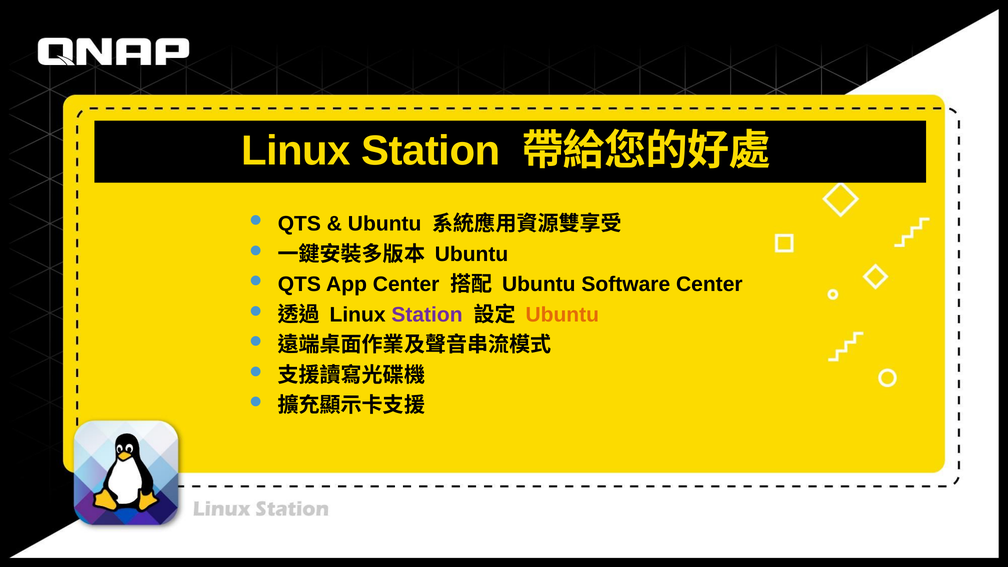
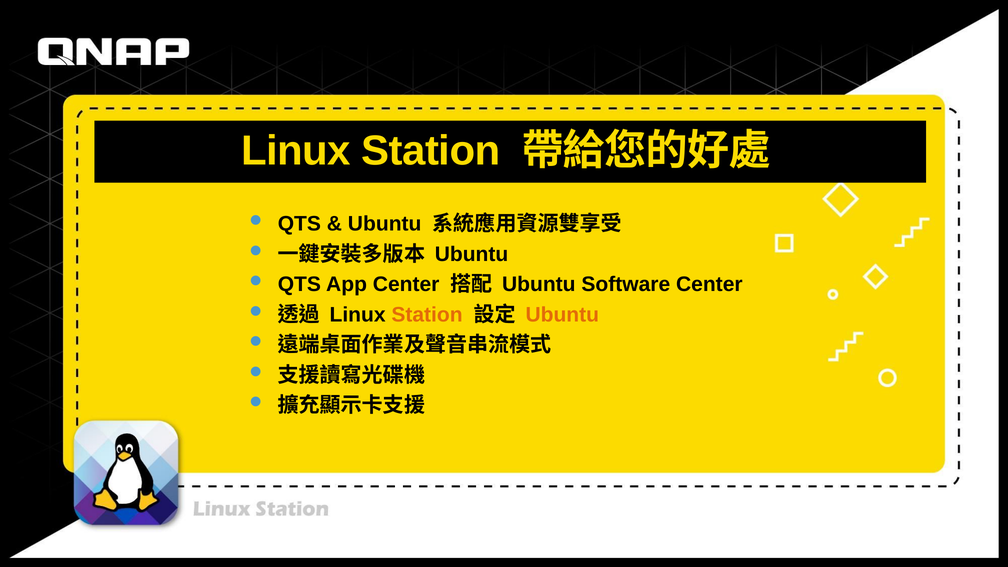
Station colour: purple -> orange (427, 315)
